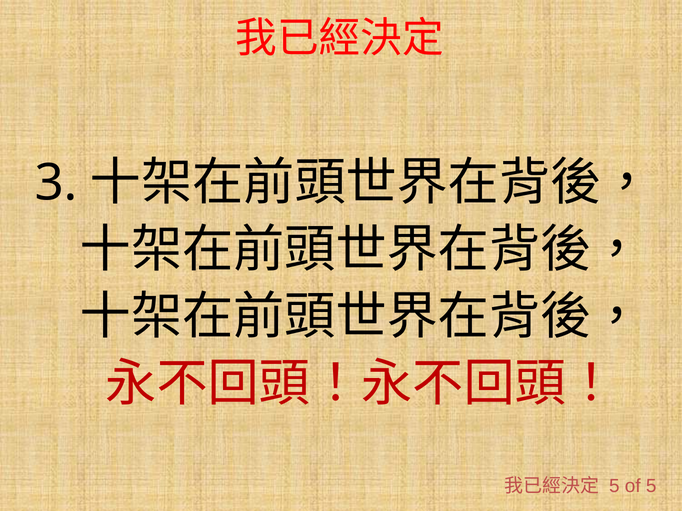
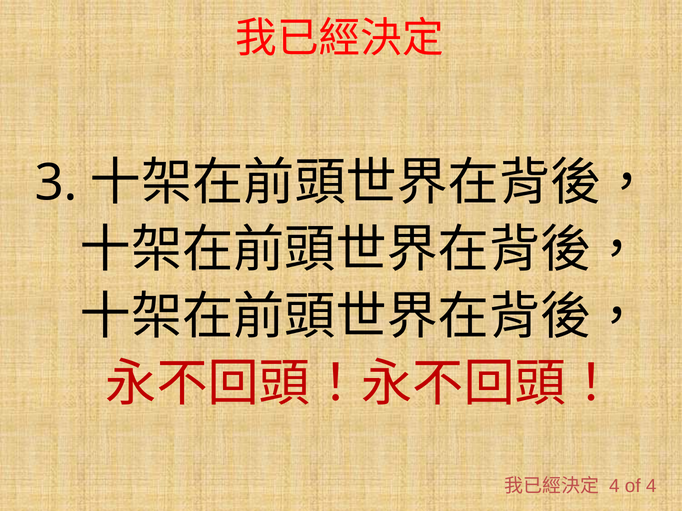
5: 5 -> 4 (614, 487)
of 5: 5 -> 4 (651, 487)
